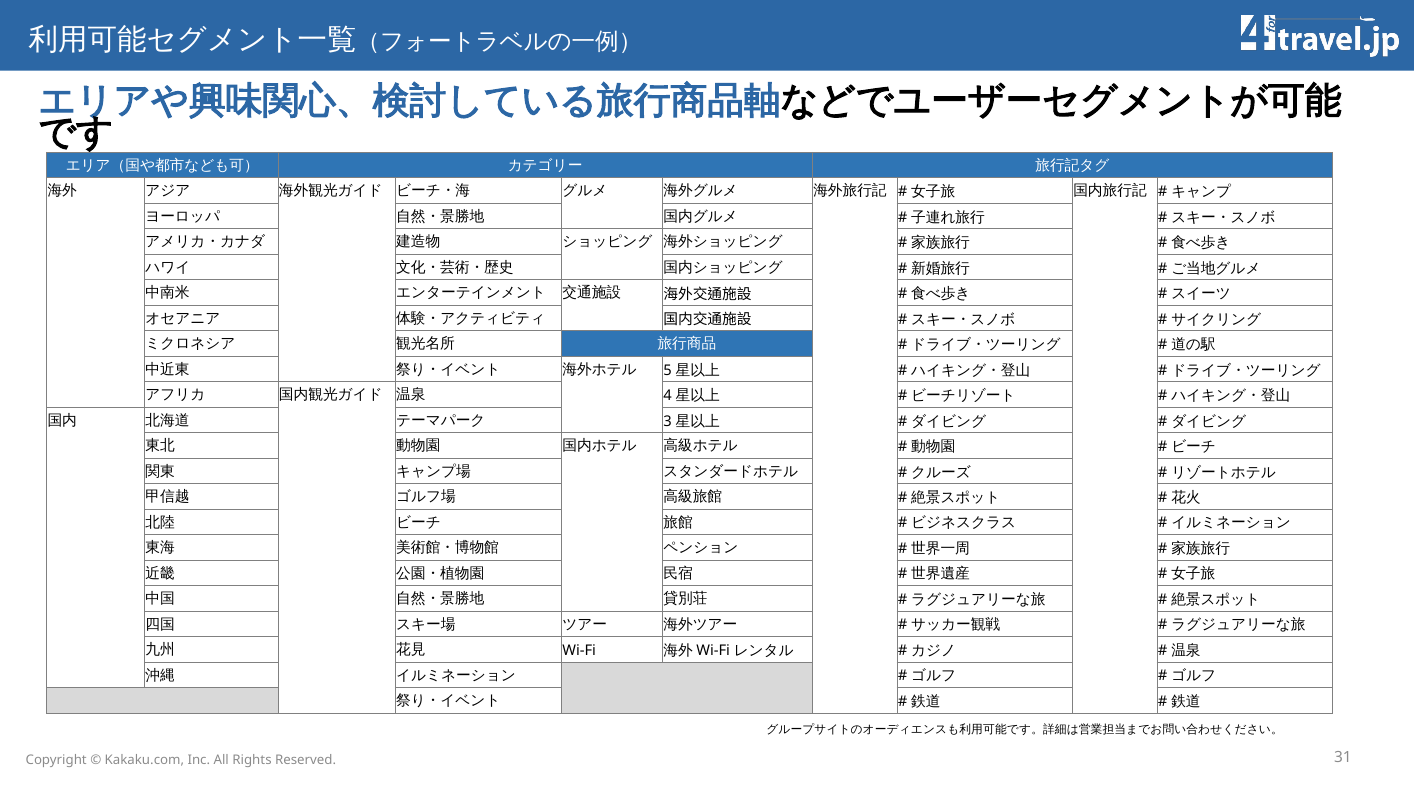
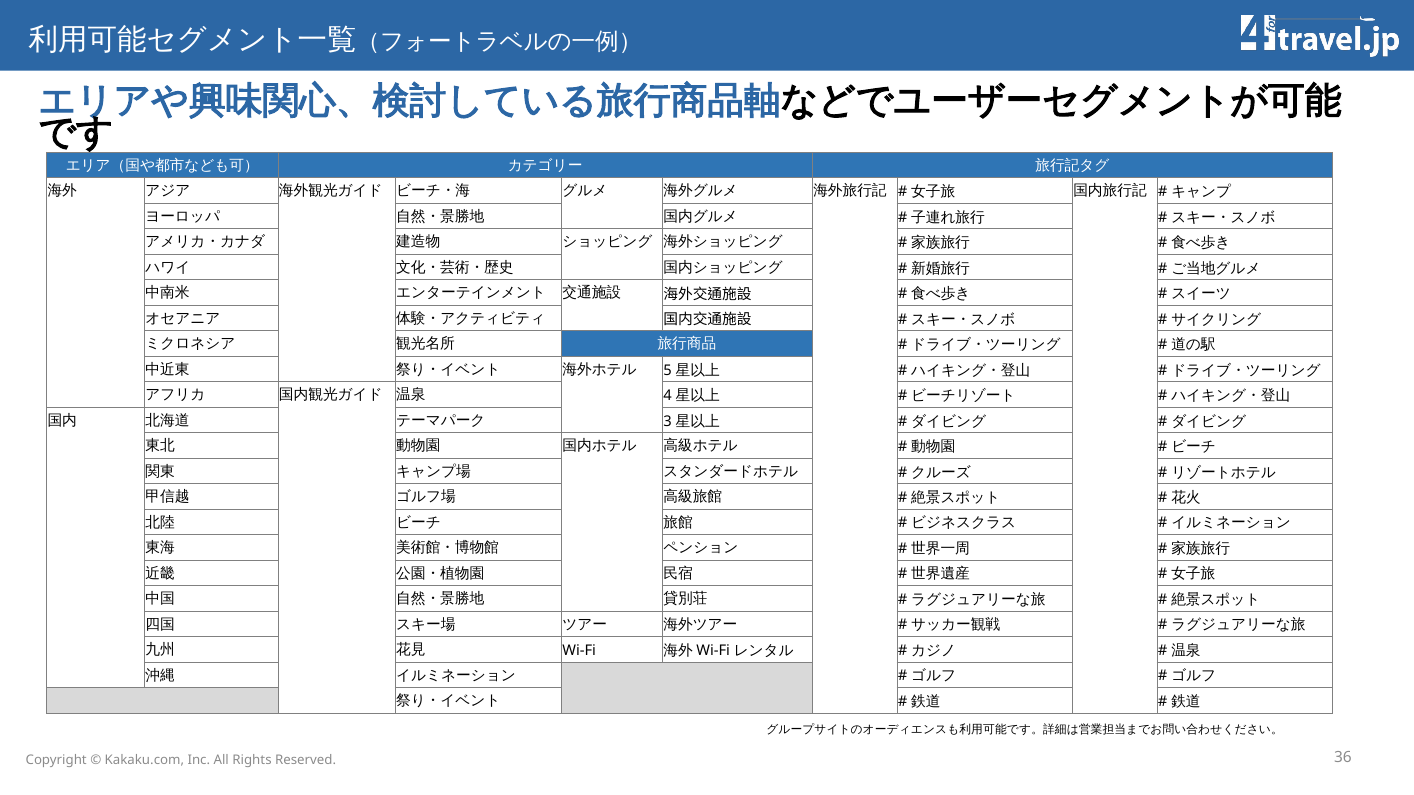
31: 31 -> 36 (1343, 758)
